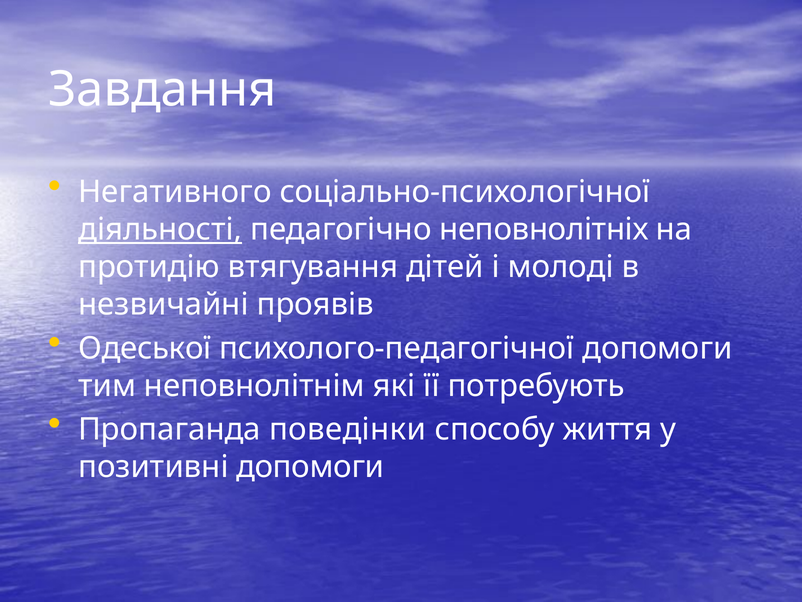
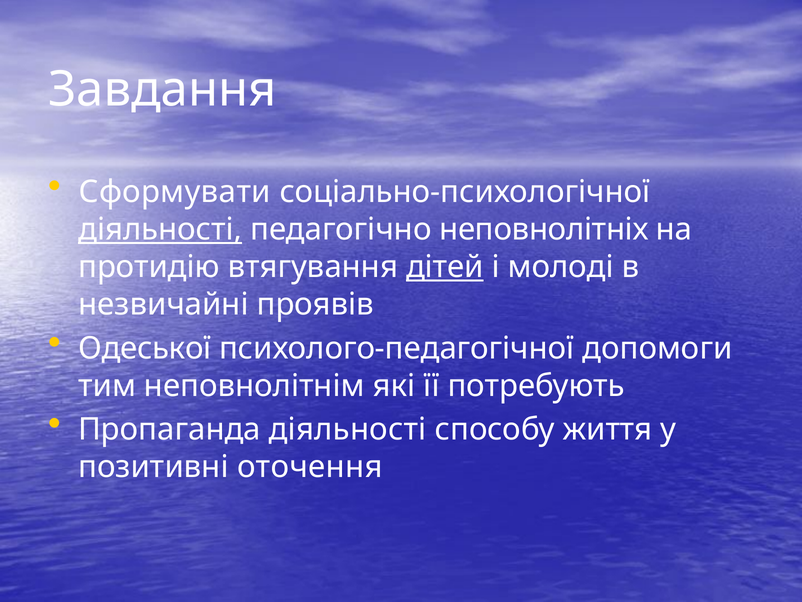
Негативного: Негативного -> Сформувати (175, 192)
дітей underline: none -> present (445, 267)
Пропаганда поведінки: поведінки -> діяльності (348, 429)
позитивні допомоги: допомоги -> оточення (310, 467)
